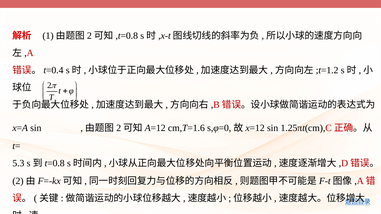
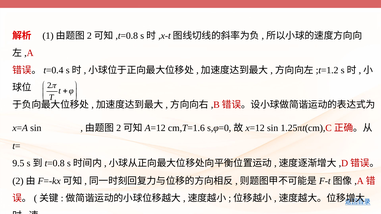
5.3: 5.3 -> 9.5 (18, 163)
